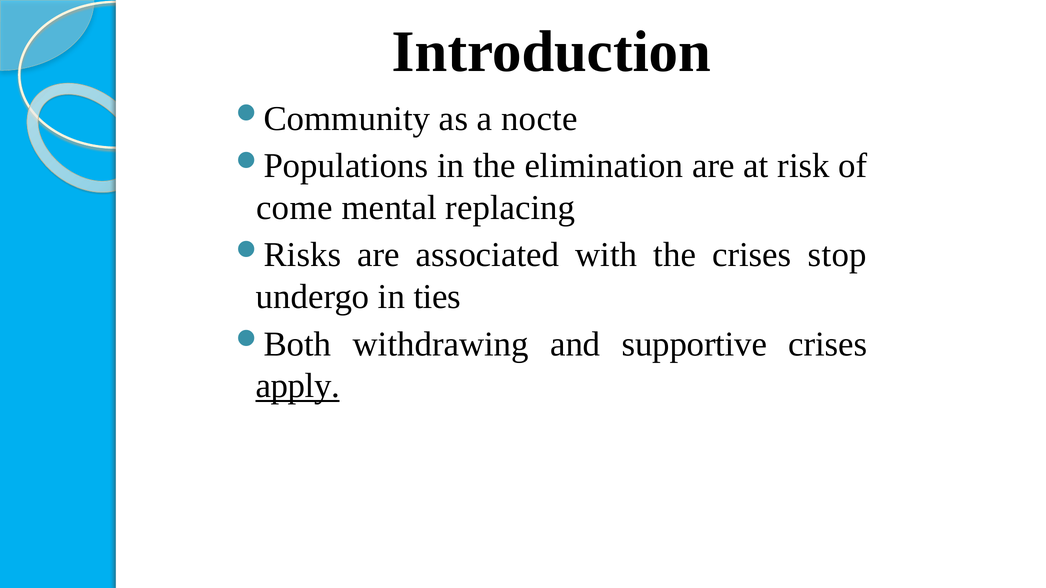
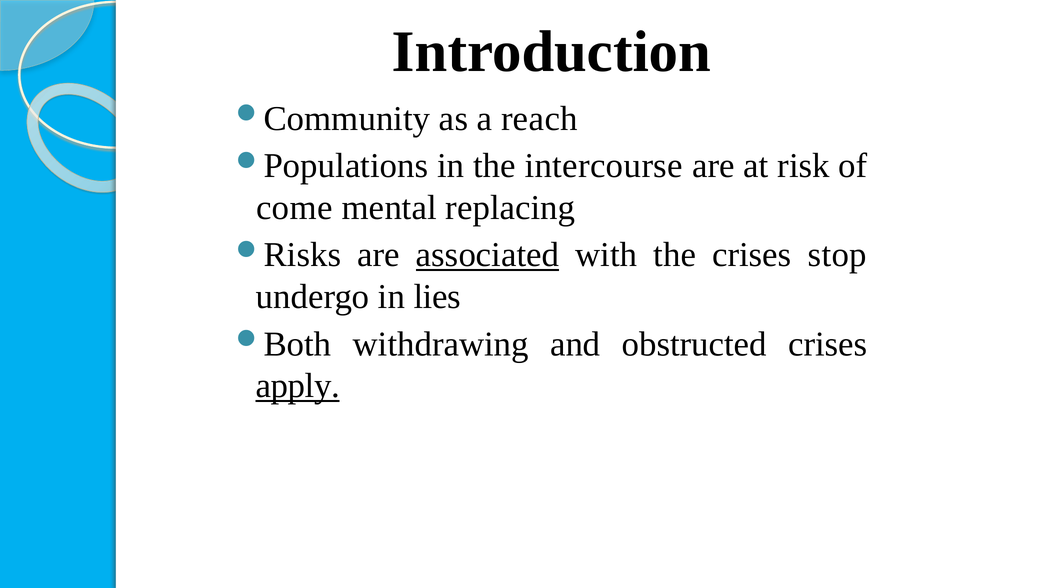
nocte: nocte -> reach (539, 119)
elimination: elimination -> intercourse (604, 166)
associated underline: none -> present (488, 255)
ties: ties -> lies (437, 297)
supportive: supportive -> obstructed (694, 344)
